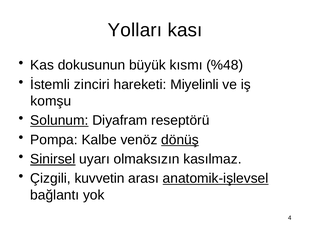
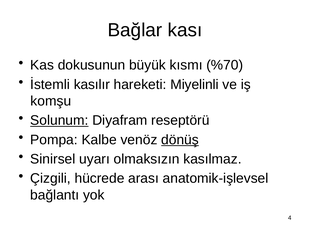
Yolları: Yolları -> Bağlar (135, 30)
%48: %48 -> %70 (225, 65)
zinciri: zinciri -> kasılır (92, 84)
Sinirsel underline: present -> none (53, 159)
kuvvetin: kuvvetin -> hücrede (100, 178)
anatomik-işlevsel underline: present -> none (216, 178)
